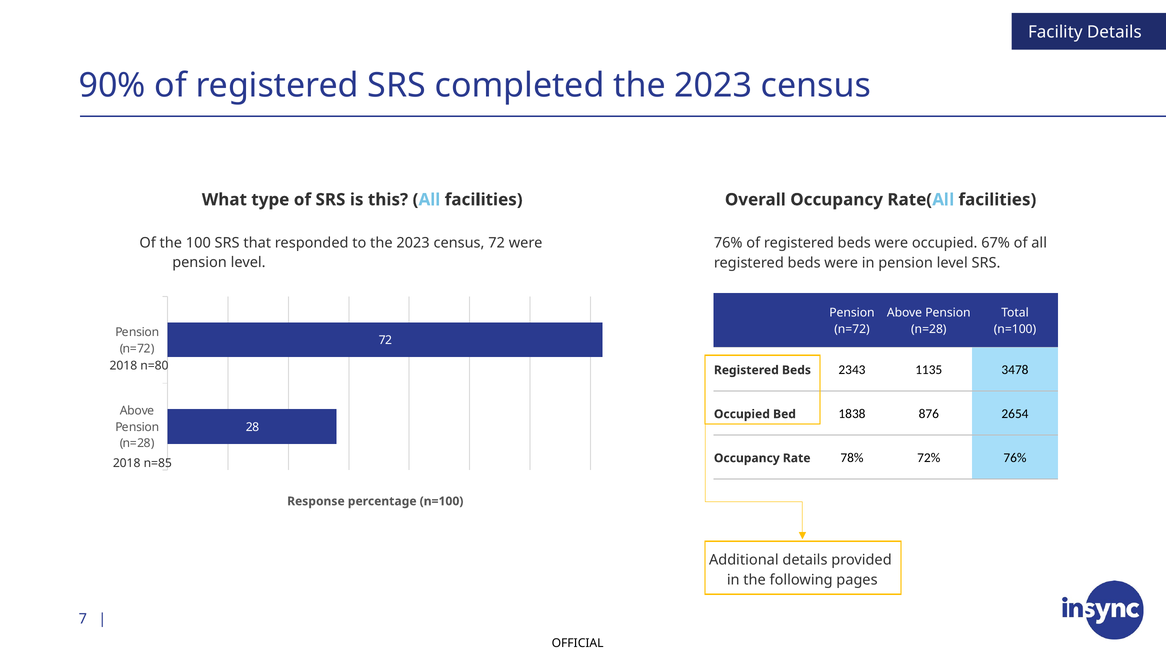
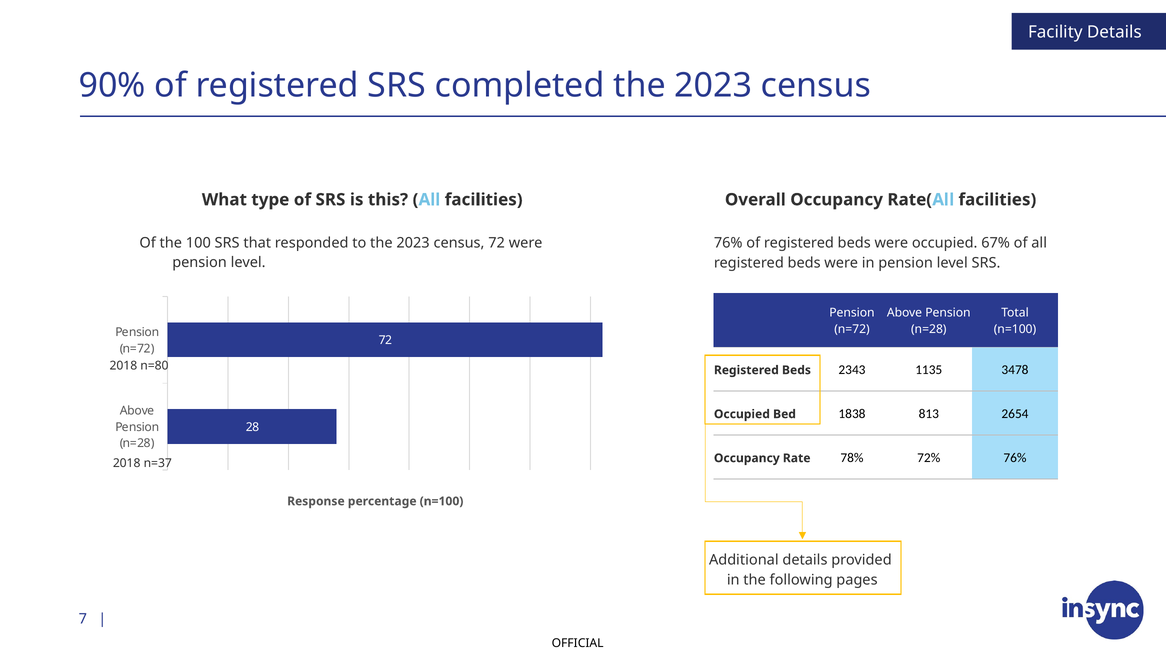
876: 876 -> 813 (929, 414)
n=85: n=85 -> n=37 (158, 463)
